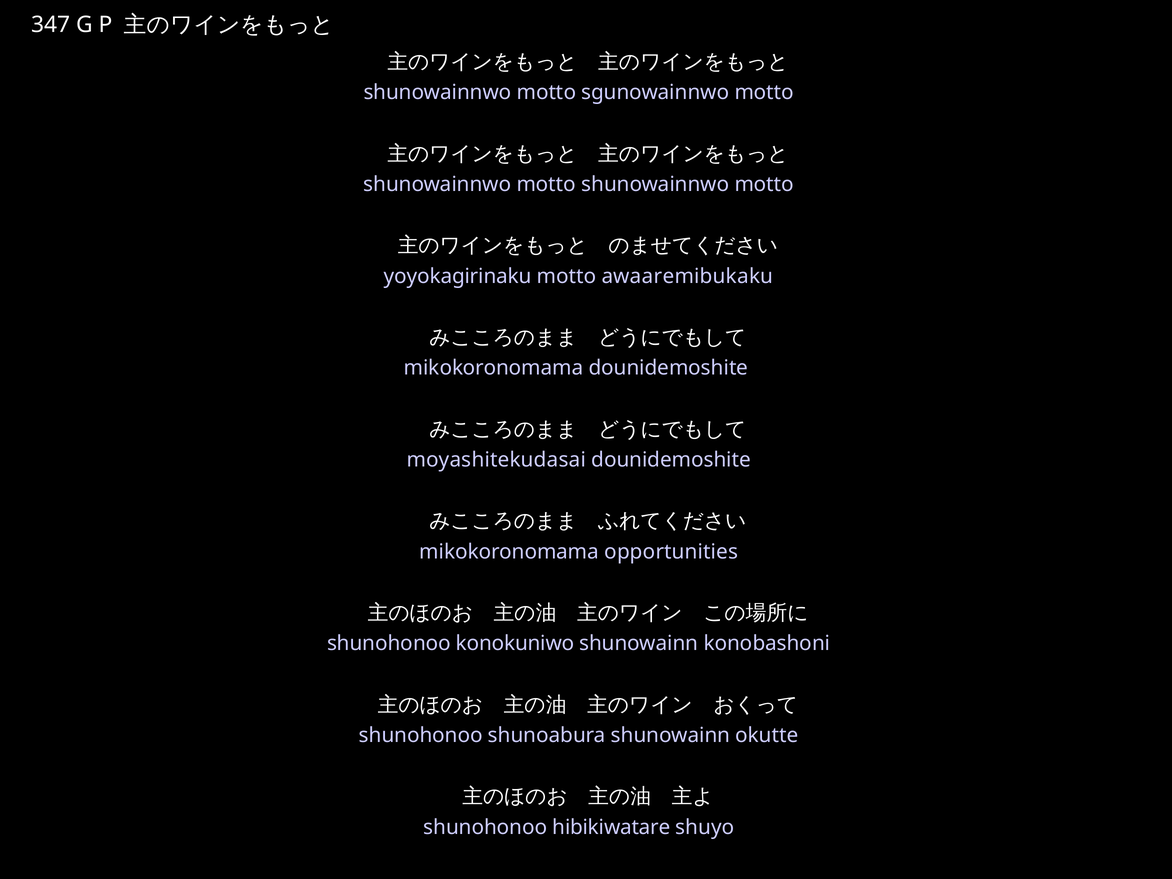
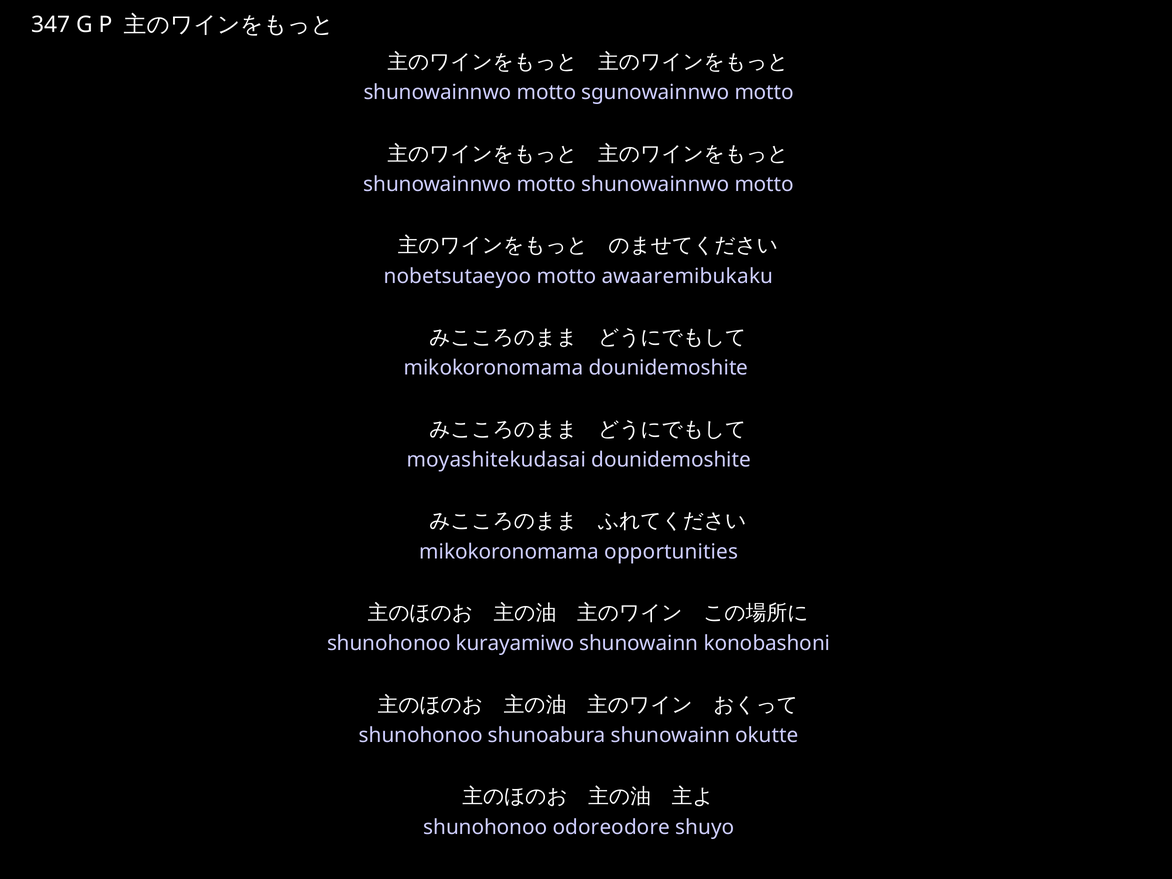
yoyokagirinaku: yoyokagirinaku -> nobetsutaeyoo (458, 276)
konokuniwo: konokuniwo -> kurayamiwo (515, 643)
hibikiwatare: hibikiwatare -> odoreodore (611, 827)
